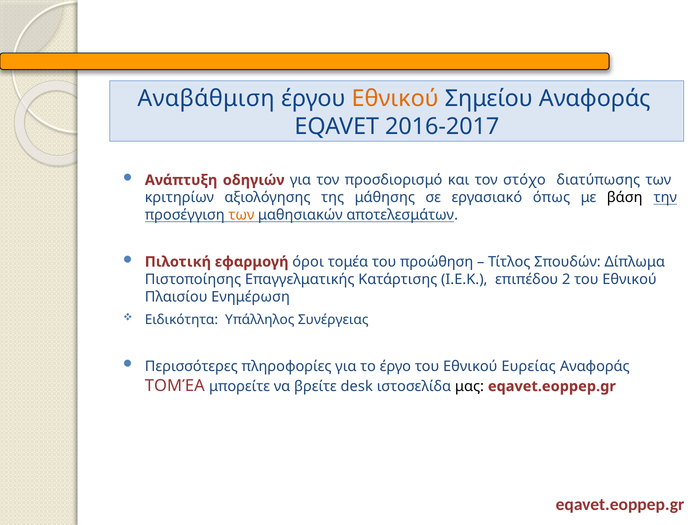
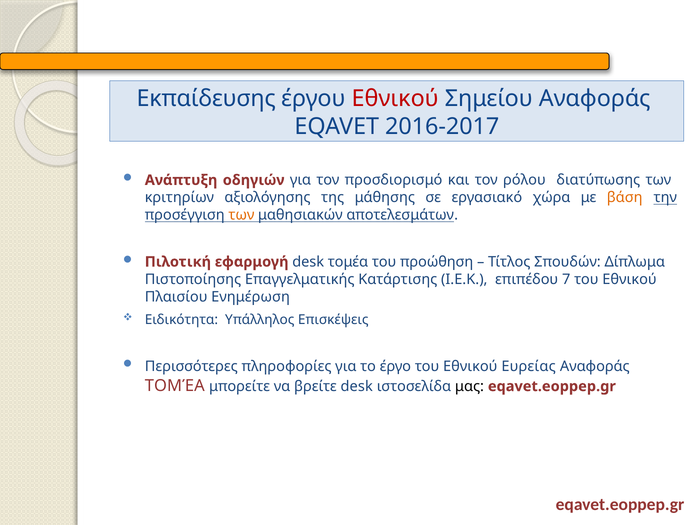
Αναβάθμιση: Αναβάθμιση -> Εκπαίδευσης (206, 99)
Εθνικού colour: orange -> red (395, 99)
στόχο: στόχο -> ρόλου (524, 180)
όπως: όπως -> χώρα (552, 198)
βάση colour: black -> orange (625, 198)
εφαρμογή όροι: όροι -> desk (308, 262)
2: 2 -> 7 (566, 279)
Συνέργειας: Συνέργειας -> Επισκέψεις (333, 320)
